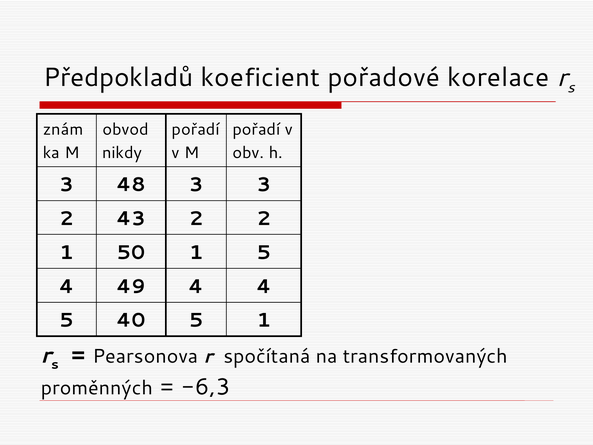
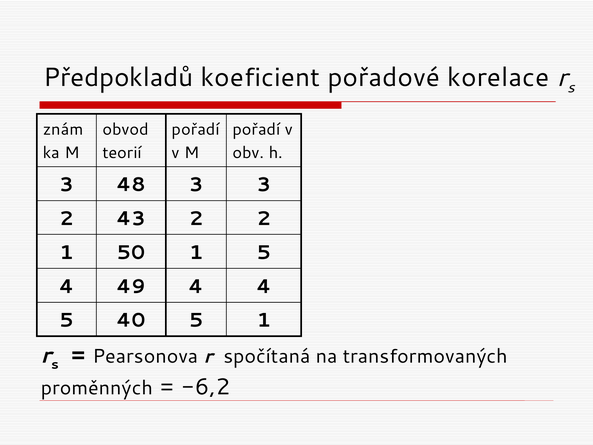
nikdy: nikdy -> teorií (122, 153)
-6,3: -6,3 -> -6,2 (206, 387)
